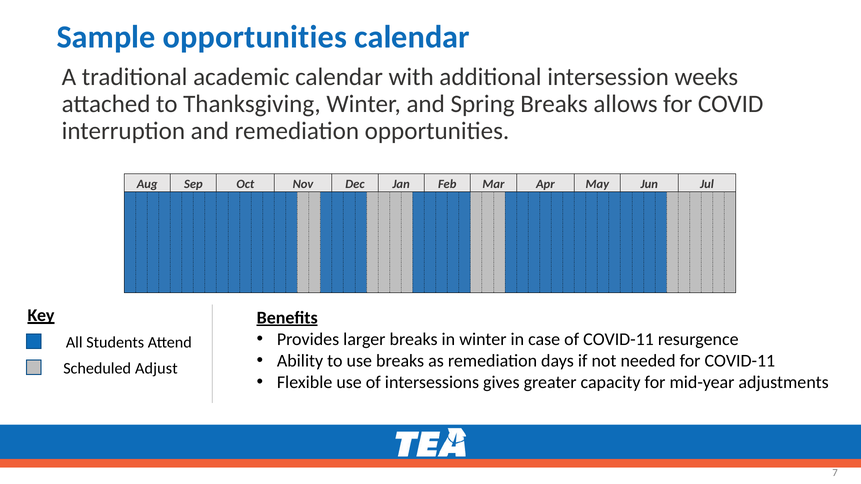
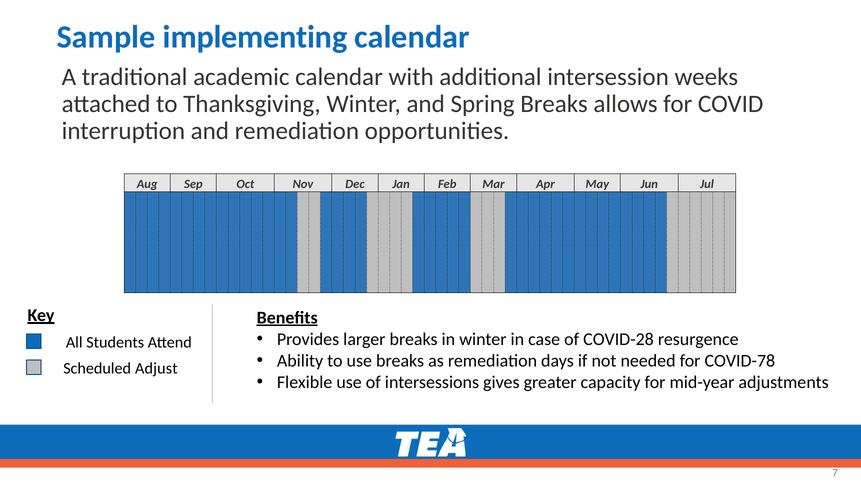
Sample opportunities: opportunities -> implementing (255, 37)
of COVID-11: COVID-11 -> COVID-28 (619, 339)
for COVID-11: COVID-11 -> COVID-78 (740, 361)
